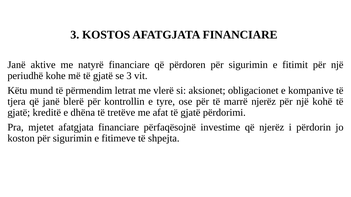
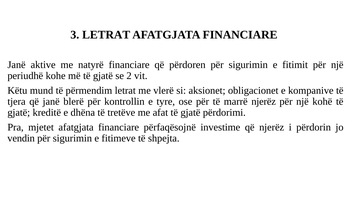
3 KOSTOS: KOSTOS -> LETRAT (106, 35)
se 3: 3 -> 2 (129, 76)
koston: koston -> vendin (21, 139)
